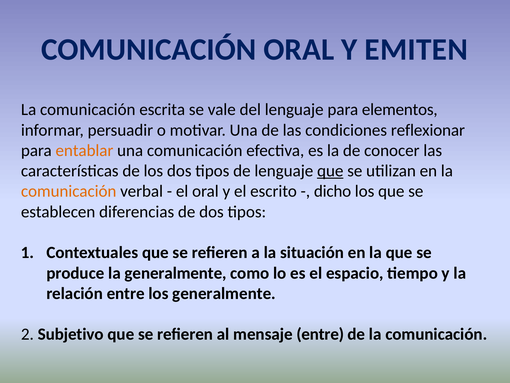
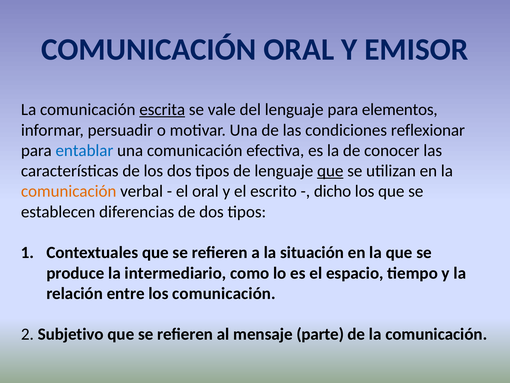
EMITEN: EMITEN -> EMISOR (416, 49)
escrita underline: none -> present (162, 109)
entablar colour: orange -> blue (84, 150)
la generalmente: generalmente -> intermediario (175, 273)
los generalmente: generalmente -> comunicación (224, 293)
mensaje entre: entre -> parte (320, 334)
